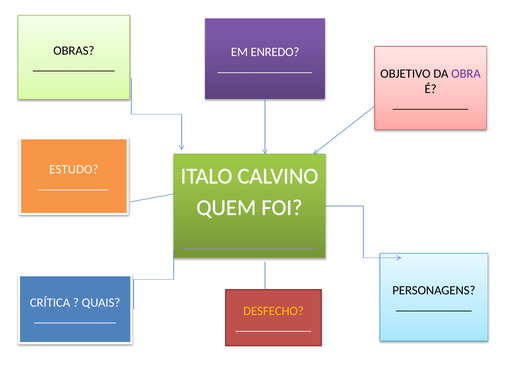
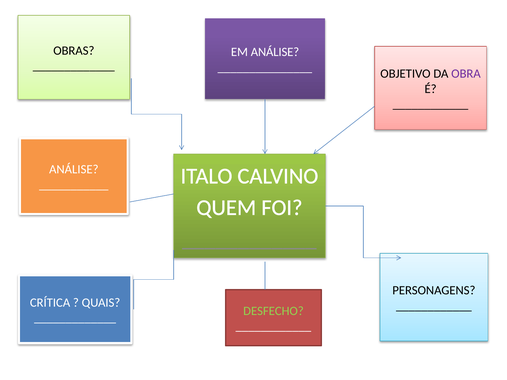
EM ENREDO: ENREDO -> ANÁLISE (275, 52)
ESTUDO: ESTUDO -> ANÁLISE (74, 169)
DESFECHO colour: yellow -> light green (273, 311)
